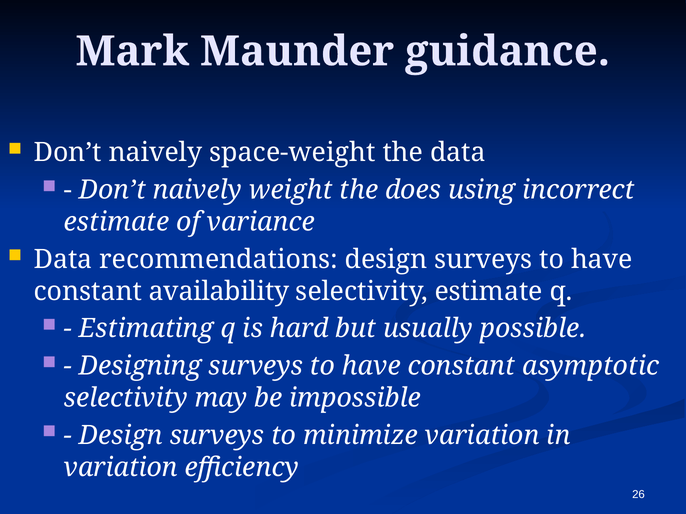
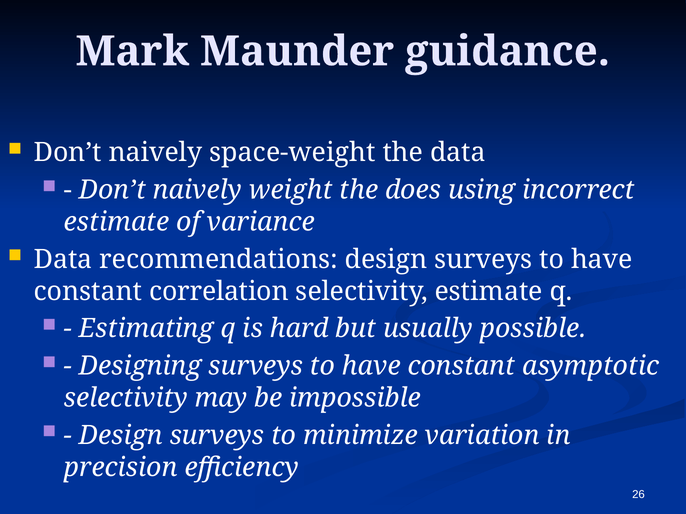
availability: availability -> correlation (219, 292)
variation: variation -> precision (121, 468)
